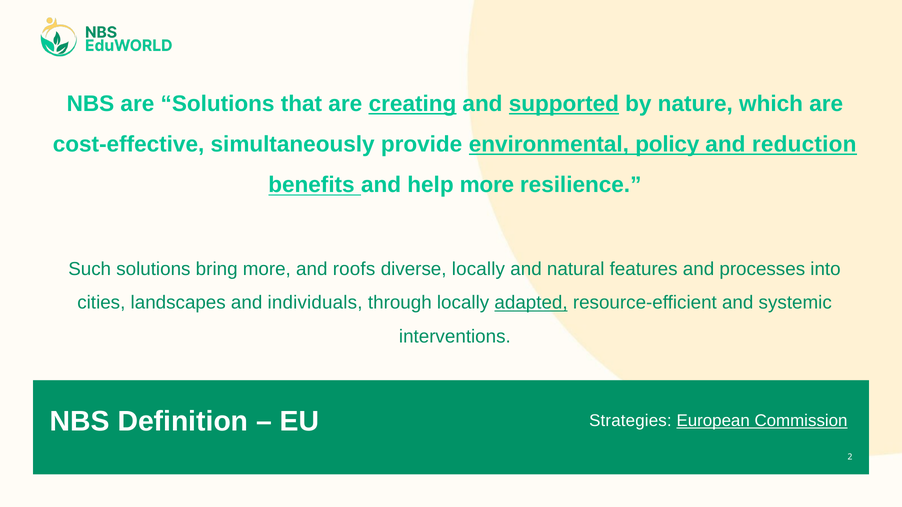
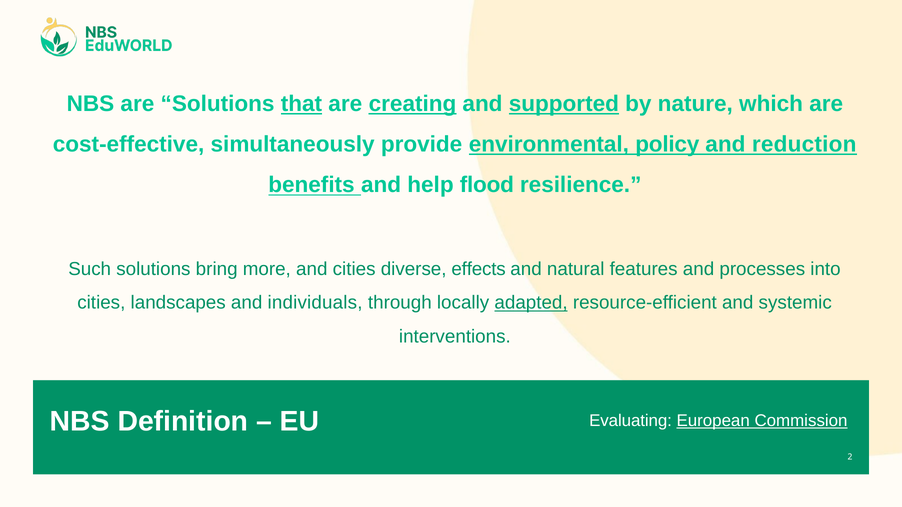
that underline: none -> present (301, 104)
help more: more -> flood (487, 185)
and roofs: roofs -> cities (354, 269)
diverse locally: locally -> effects (479, 269)
Strategies: Strategies -> Evaluating (631, 421)
